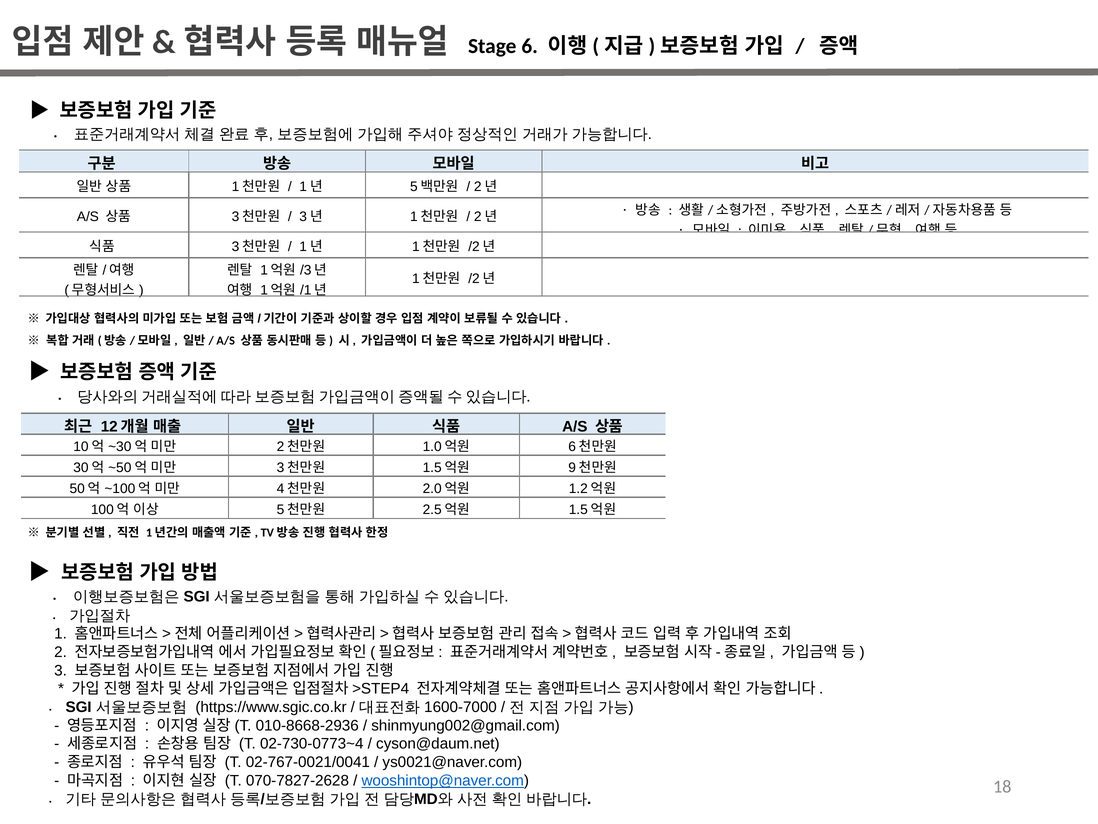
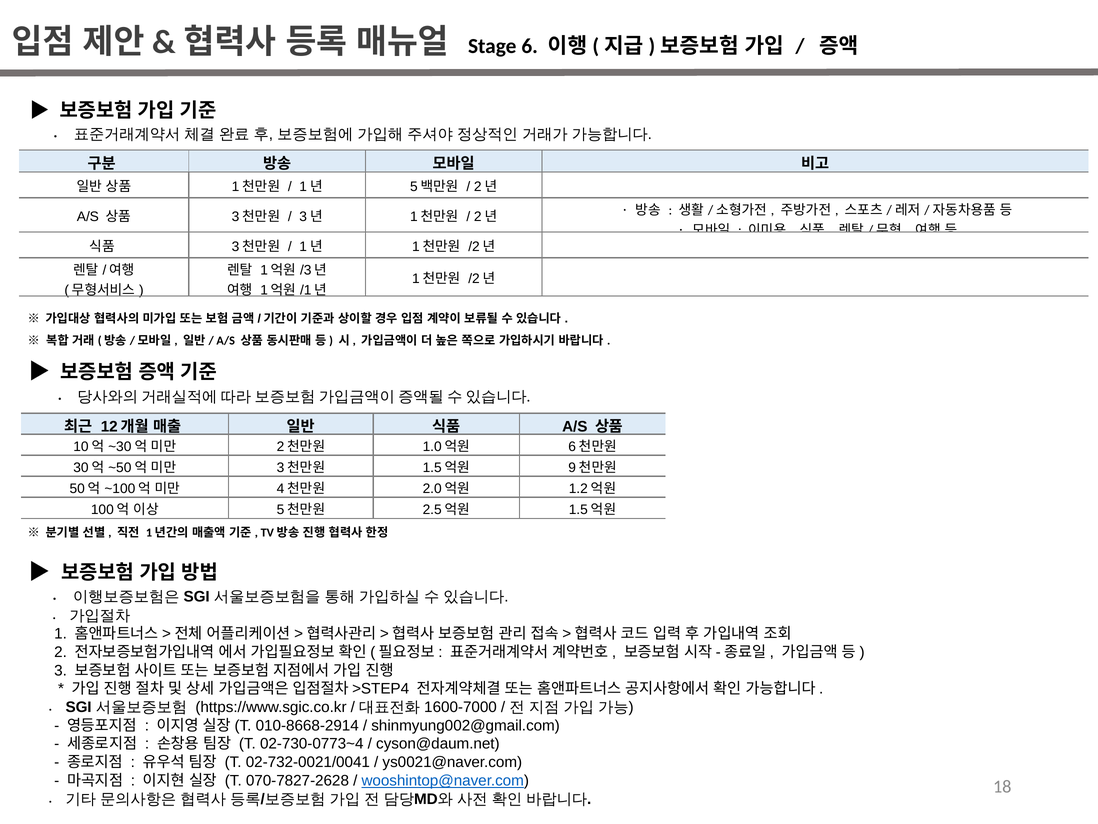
010-8668-2936: 010-8668-2936 -> 010-8668-2914 (307, 725)
02-767-0021/0041: 02-767-0021/0041 -> 02-732-0021/0041 (308, 762)
